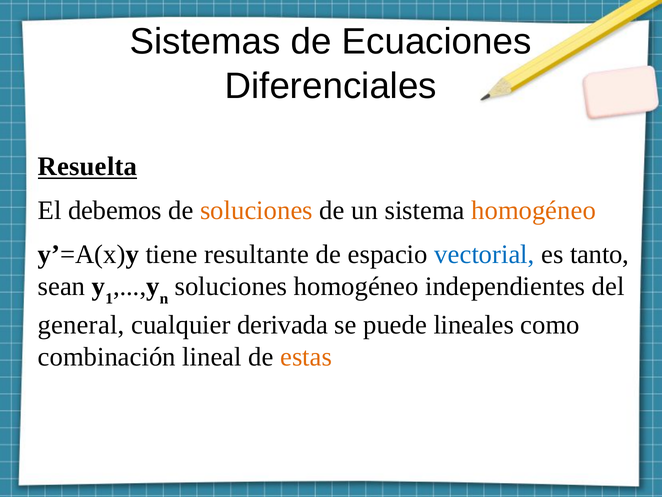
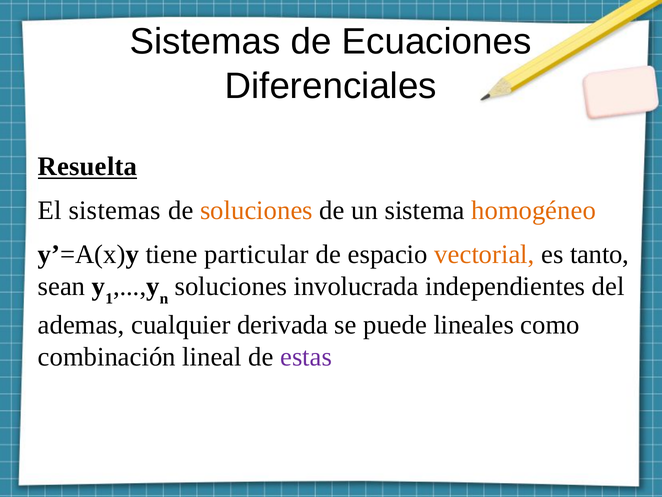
El debemos: debemos -> sistemas (115, 210)
resultante: resultante -> particular (256, 254)
vectorial colour: blue -> orange (484, 254)
soluciones homogéneo: homogéneo -> involucrada (356, 286)
general: general -> ademas (81, 325)
estas colour: orange -> purple (306, 357)
